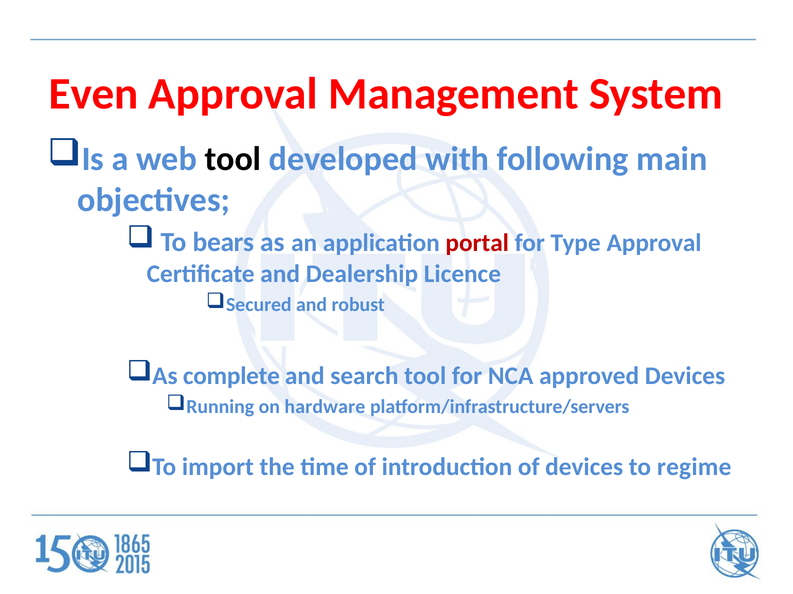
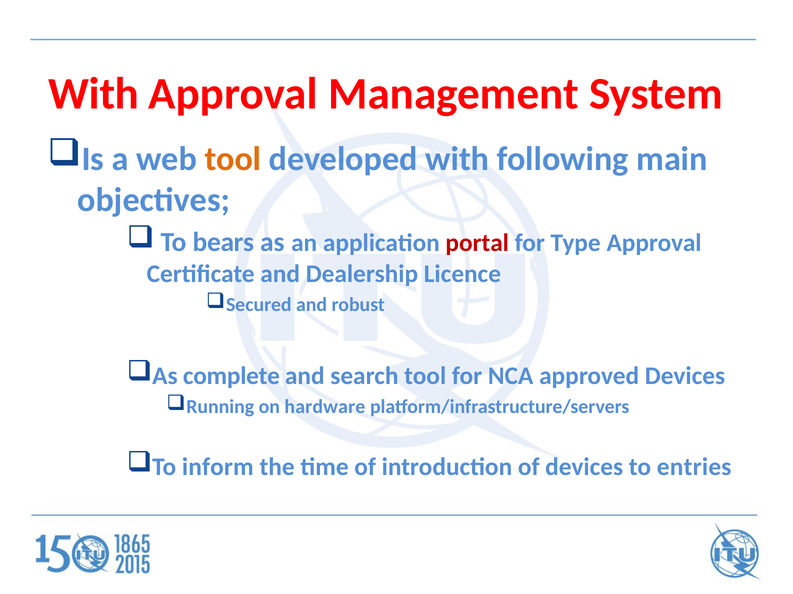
Even: Even -> With (94, 94)
tool colour: black -> orange (233, 159)
import: import -> inform (218, 468)
regime: regime -> entries (694, 468)
